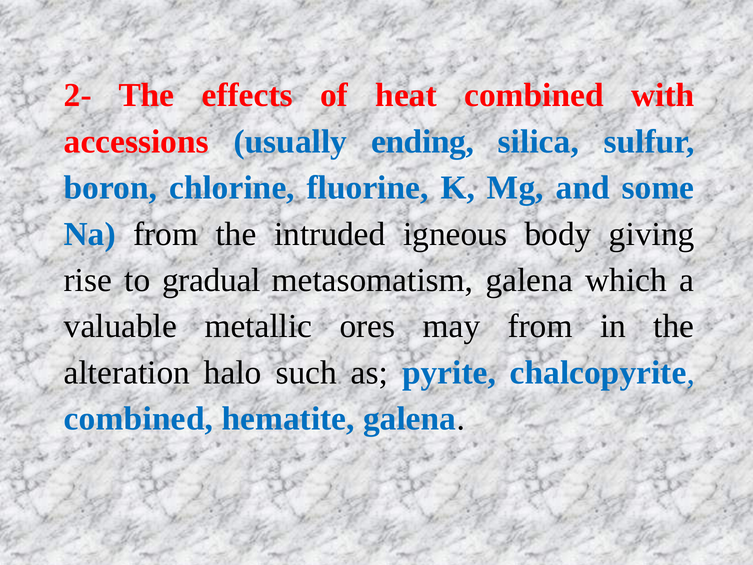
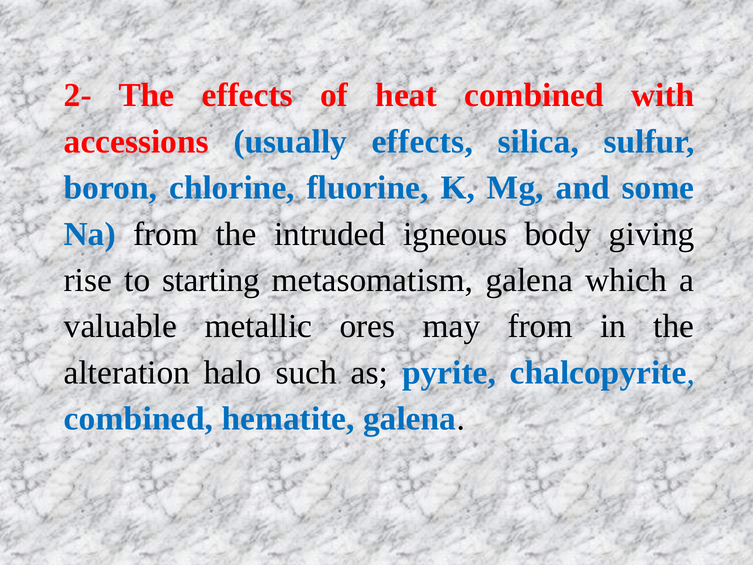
usually ending: ending -> effects (422, 141)
gradual: gradual -> starting (211, 280)
